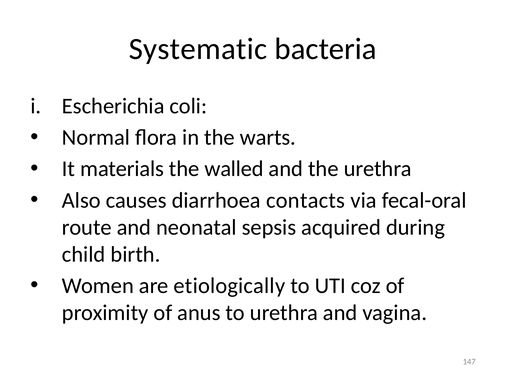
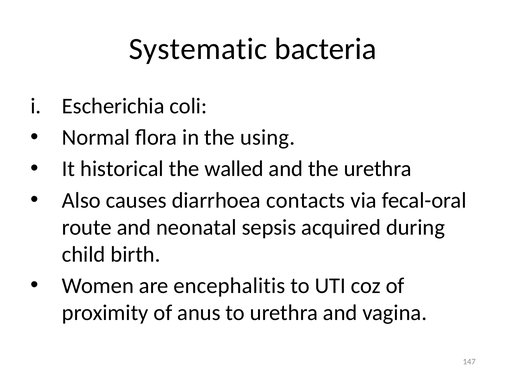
warts: warts -> using (268, 138)
materials: materials -> historical (122, 169)
etiologically: etiologically -> encephalitis (229, 286)
